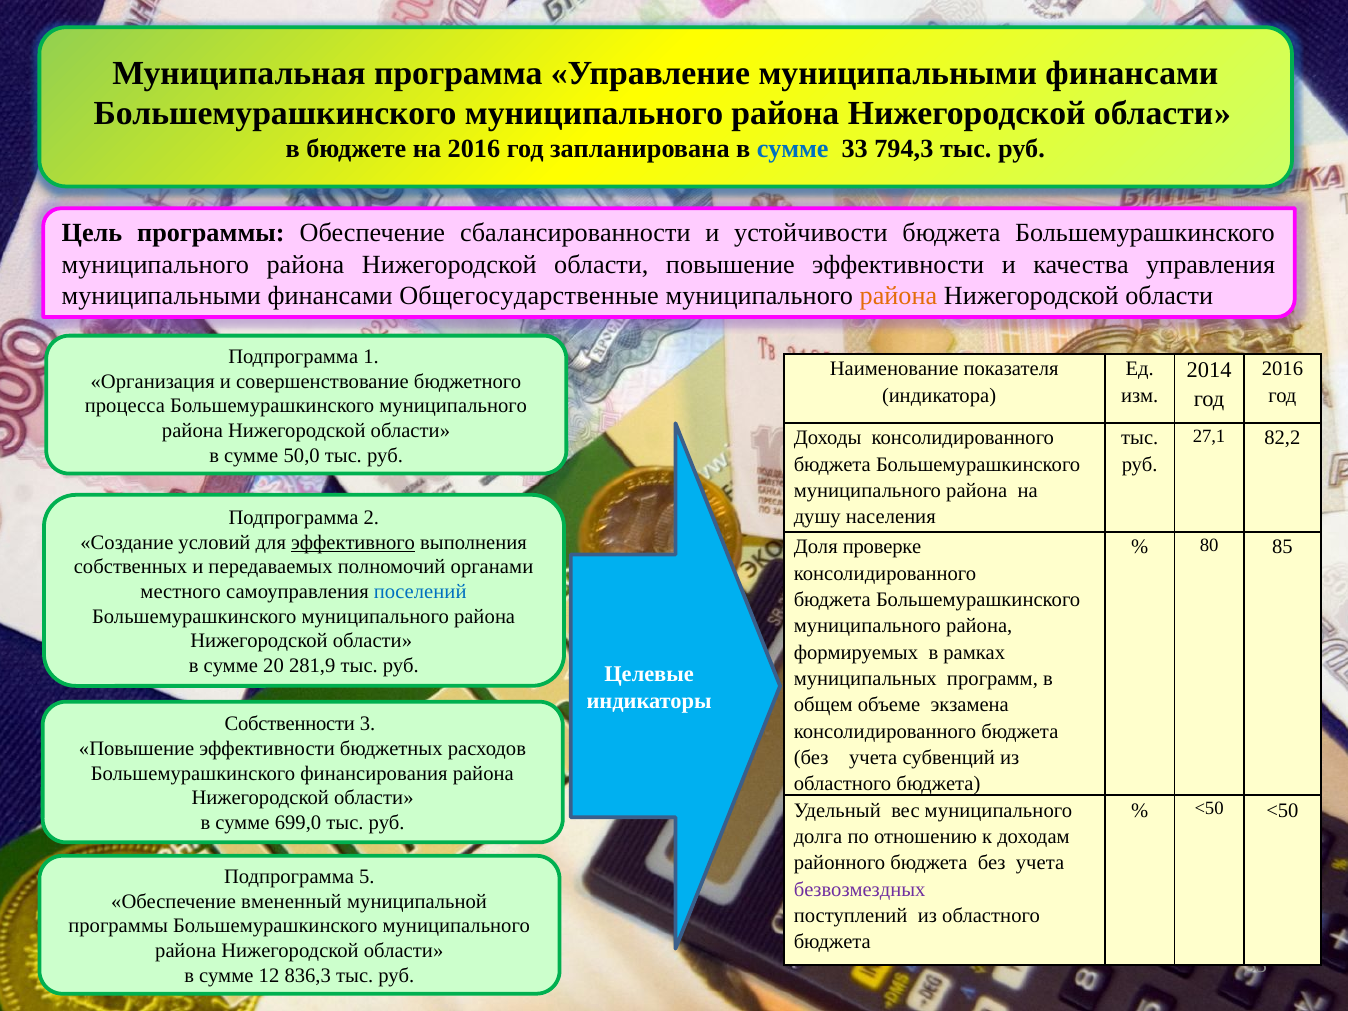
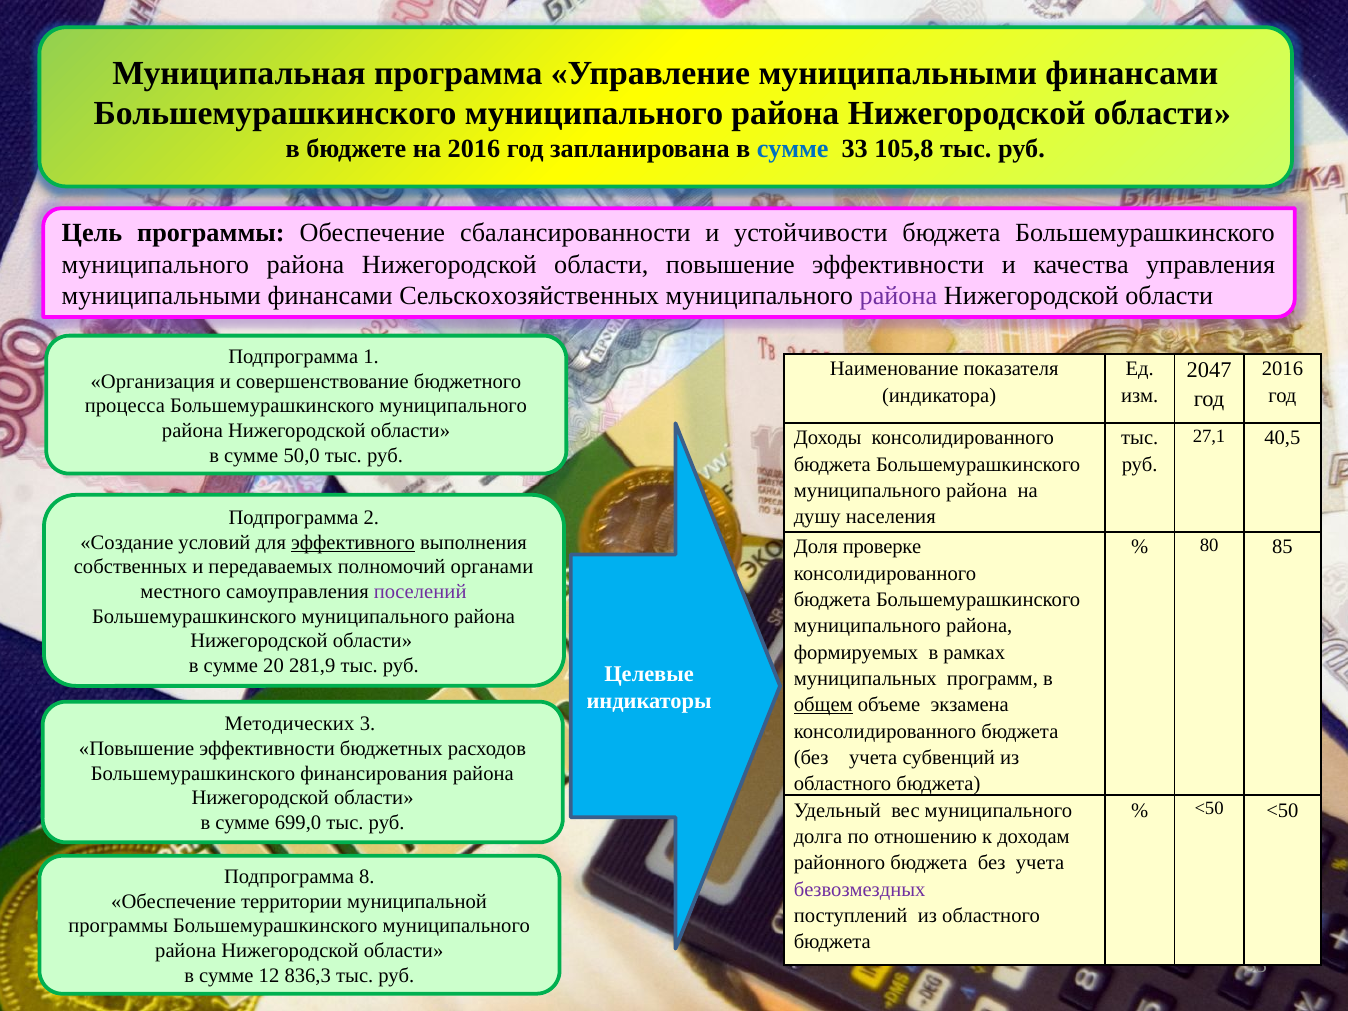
794,3: 794,3 -> 105,8 (904, 149)
Общегосударственные: Общегосударственные -> Сельскохозяйственных (529, 296)
района colour: orange -> purple (898, 296)
2014: 2014 -> 2047 (1209, 370)
82,2: 82,2 -> 40,5 (1282, 438)
поселений colour: blue -> purple (420, 592)
общем underline: none -> present (823, 705)
Собственности: Собственности -> Методических (290, 724)
5: 5 -> 8 (367, 877)
вмененный: вмененный -> территории (292, 901)
